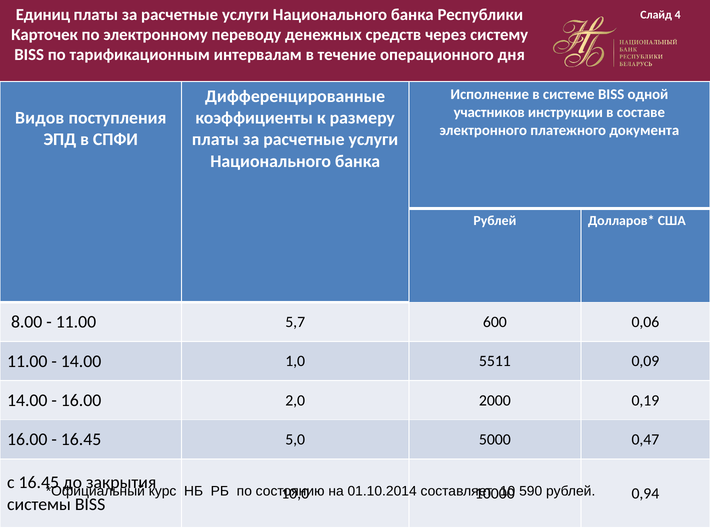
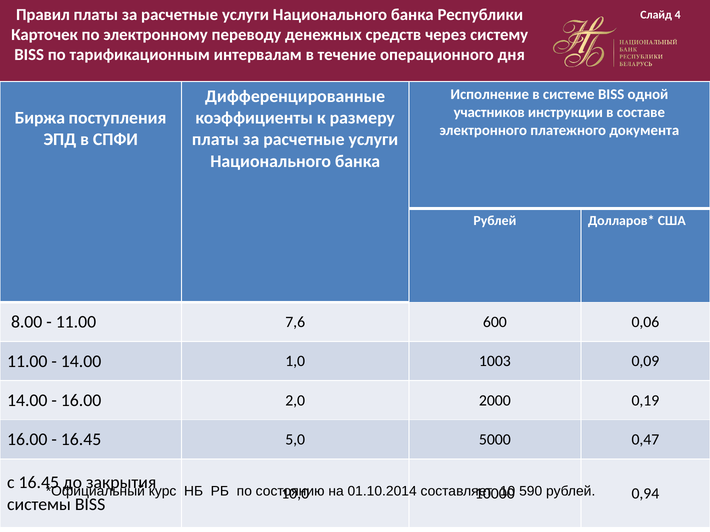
Единиц: Единиц -> Правил (43, 15)
Видов: Видов -> Биржа (40, 118)
5,7: 5,7 -> 7,6 (295, 322)
5511: 5511 -> 1003 (495, 362)
